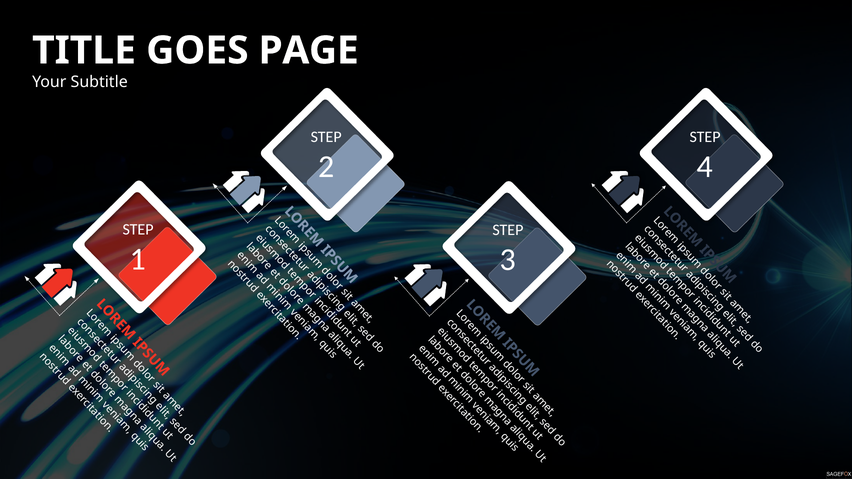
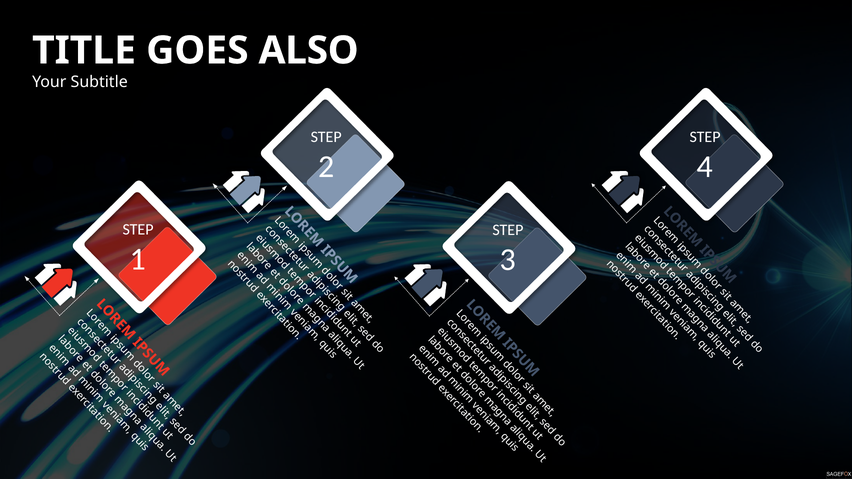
PAGE: PAGE -> ALSO (309, 51)
